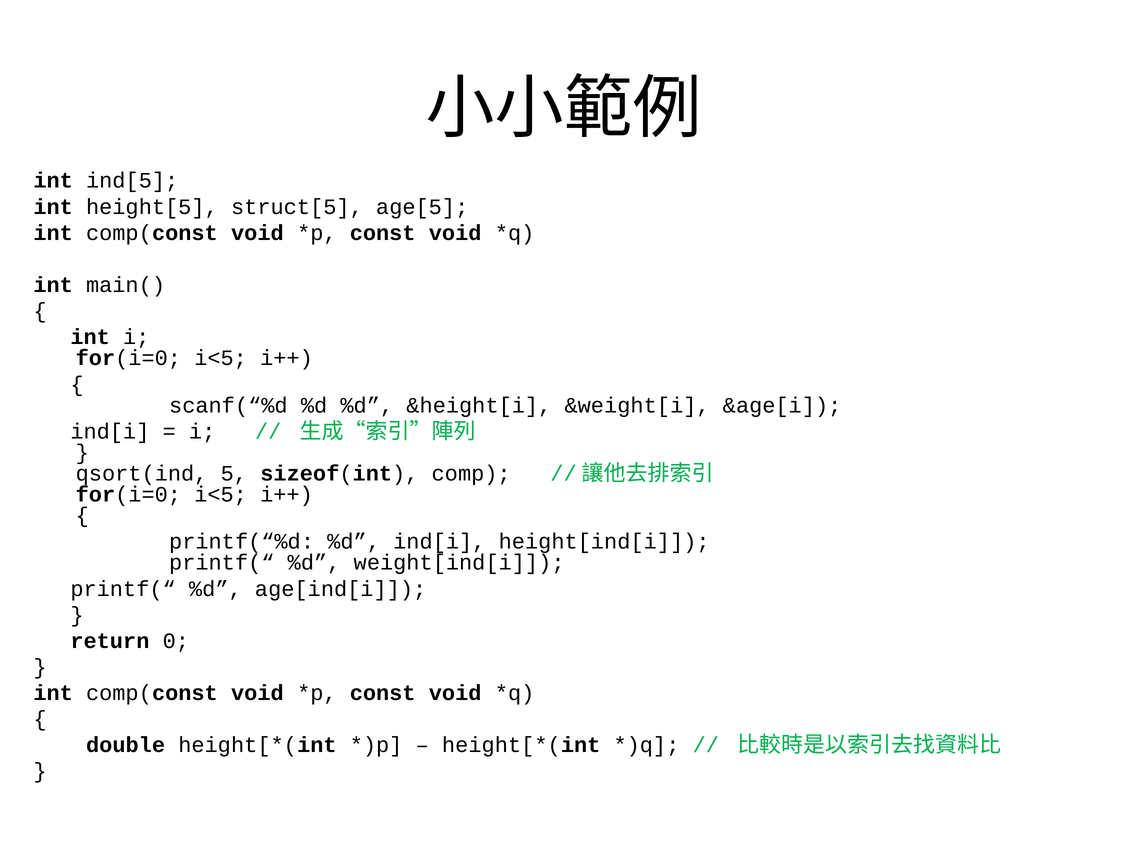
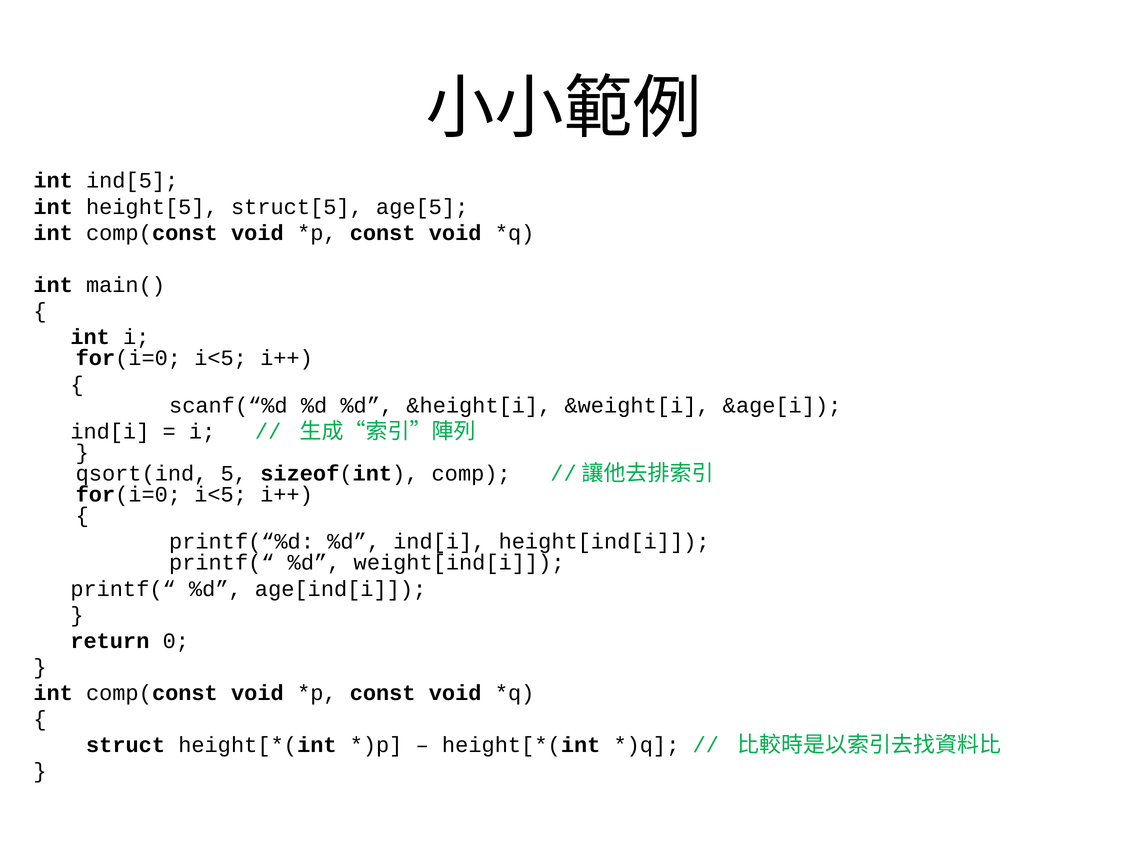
double: double -> struct (126, 745)
